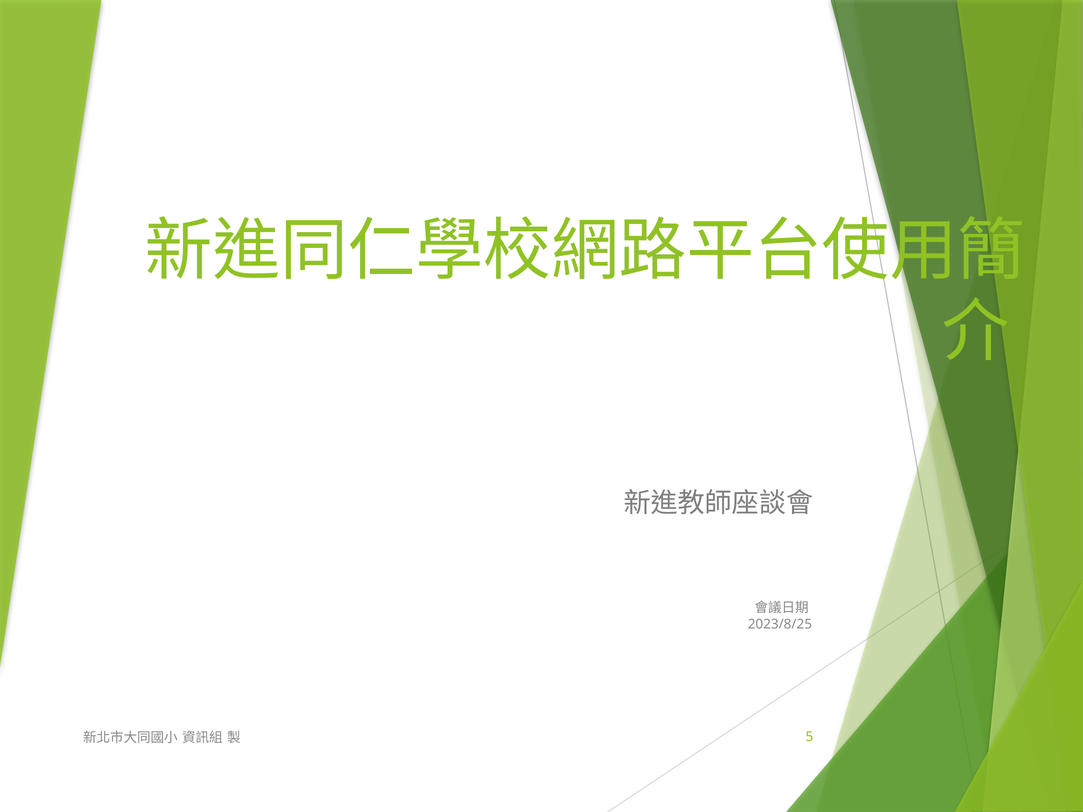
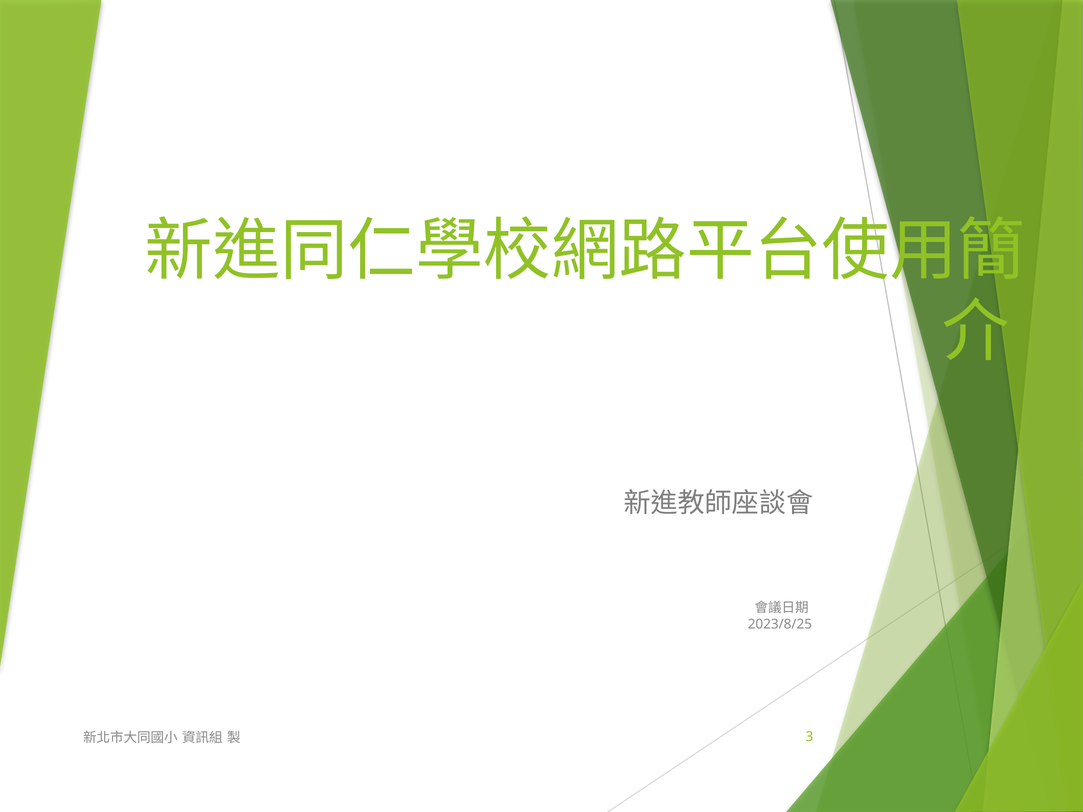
5: 5 -> 3 (809, 737)
